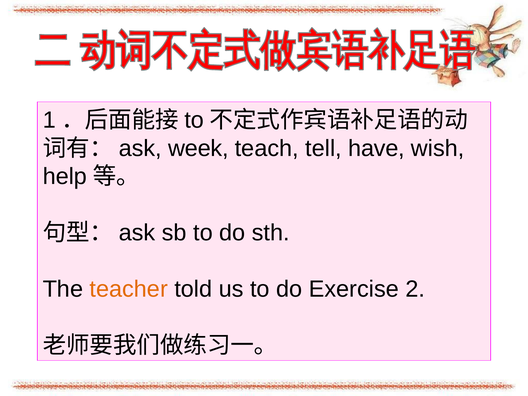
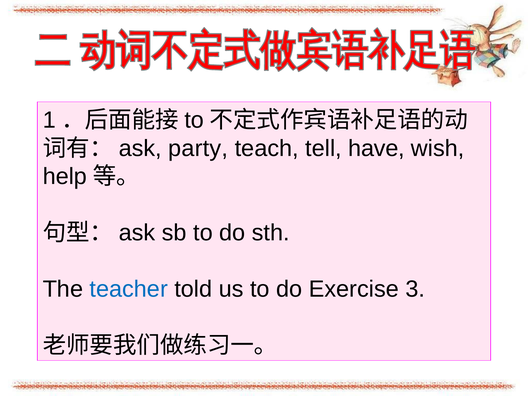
week: week -> party (198, 148)
teacher colour: orange -> blue (129, 289)
2: 2 -> 3 (415, 289)
